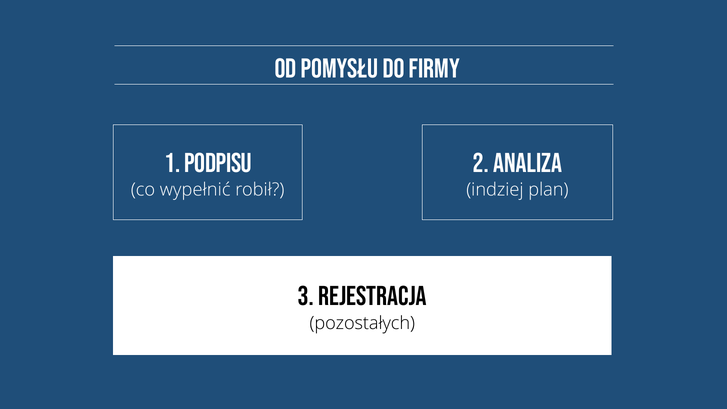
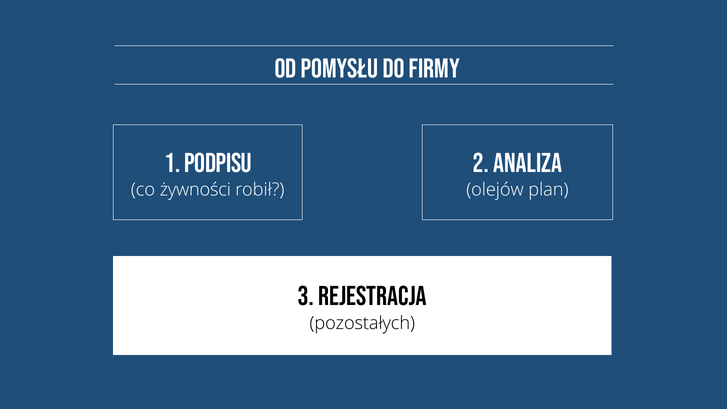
wypełnić: wypełnić -> żywności (195, 190)
indziej: indziej -> olejów (495, 190)
